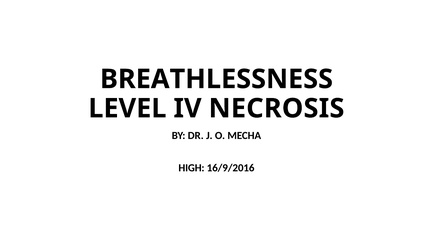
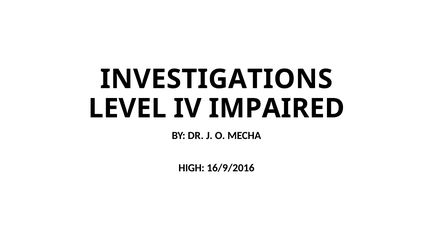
BREATHLESSNESS: BREATHLESSNESS -> INVESTIGATIONS (216, 79)
NECROSIS: NECROSIS -> IMPAIRED (277, 108)
